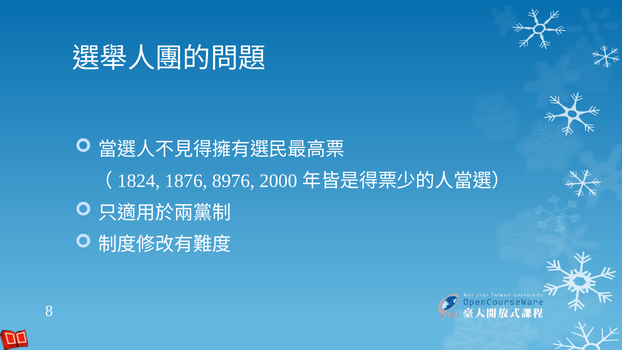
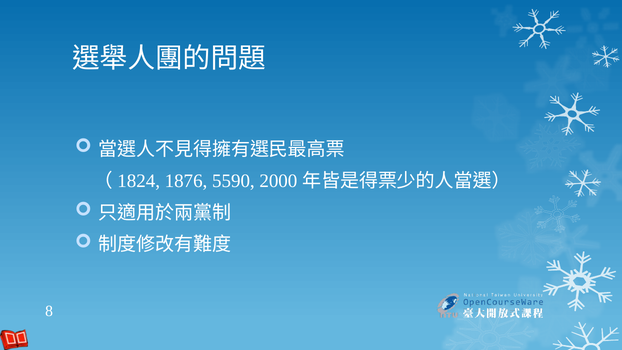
8976: 8976 -> 5590 (233, 181)
